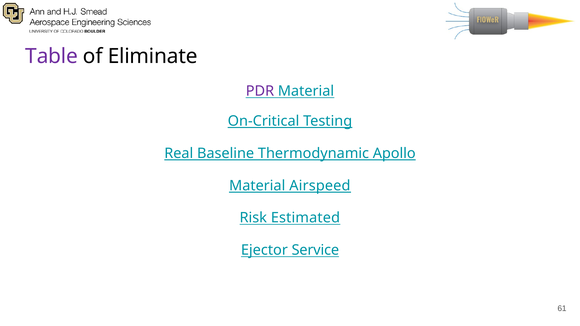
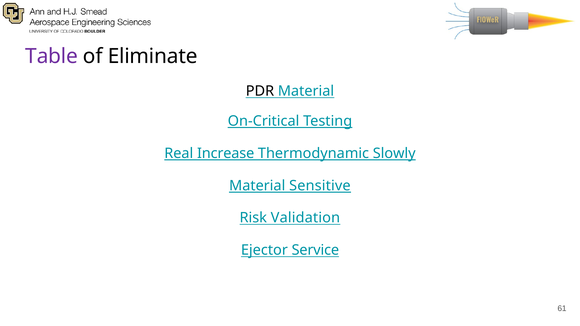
PDR colour: purple -> black (260, 91)
Baseline: Baseline -> Increase (226, 153)
Apollo: Apollo -> Slowly (394, 153)
Airspeed: Airspeed -> Sensitive (320, 186)
Estimated: Estimated -> Validation (305, 218)
